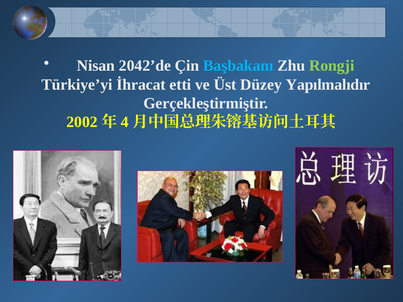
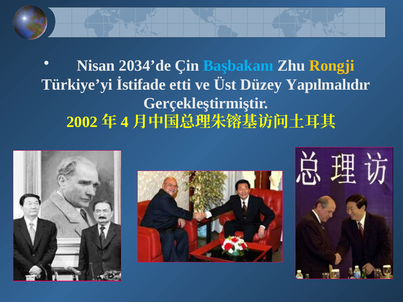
2042’de: 2042’de -> 2034’de (145, 66)
Rongji colour: light green -> yellow (332, 66)
İhracat: İhracat -> İstifade (141, 85)
